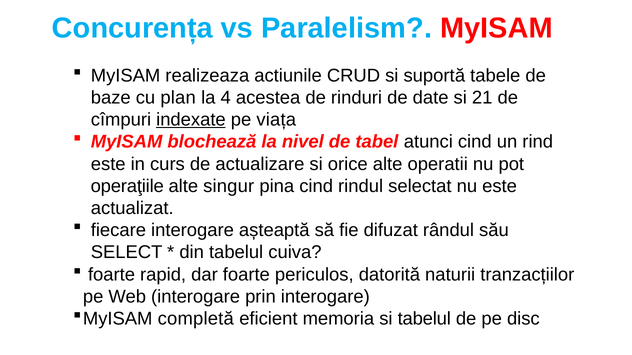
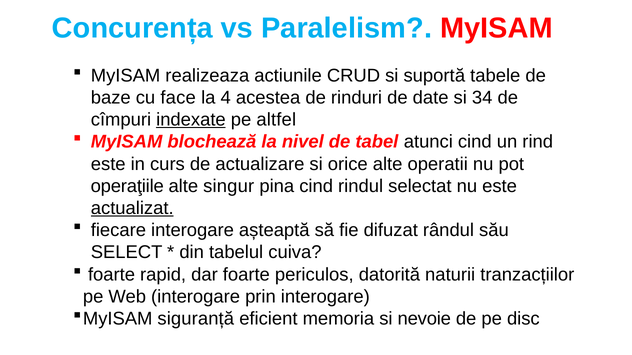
plan: plan -> face (178, 98)
21: 21 -> 34 (482, 98)
viața: viața -> altfel (276, 120)
actualizat underline: none -> present (132, 208)
completă: completă -> siguranță (196, 319)
si tabelul: tabelul -> nevoie (424, 319)
